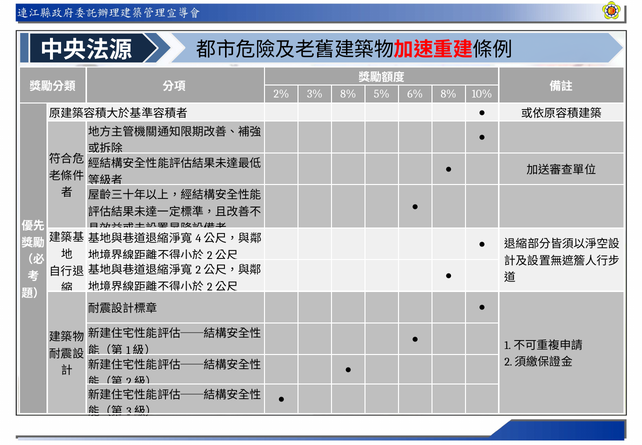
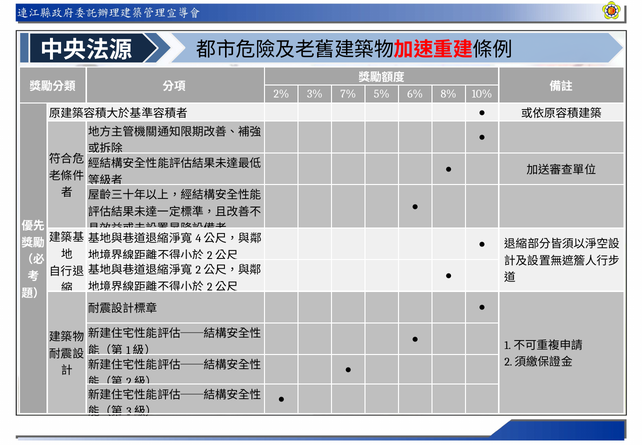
3% 8%: 8% -> 7% (348, 94)
